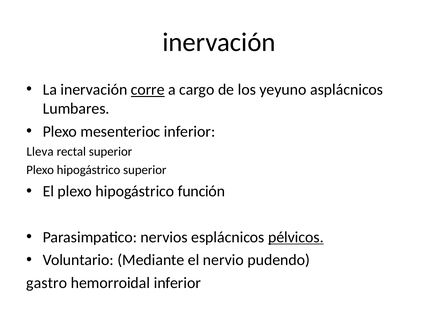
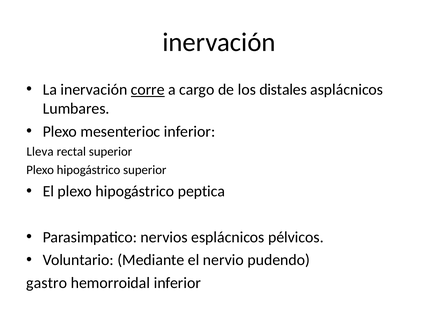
yeyuno: yeyuno -> distales (283, 89)
función: función -> peptica (201, 191)
pélvicos underline: present -> none (296, 237)
